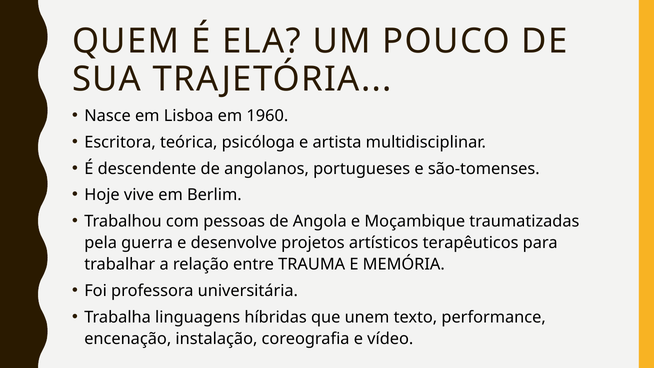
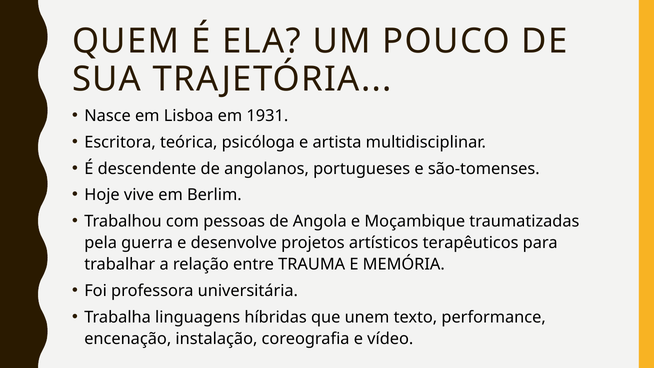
1960: 1960 -> 1931 (267, 116)
